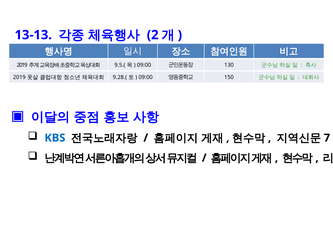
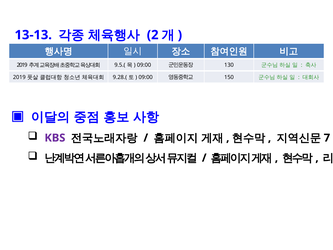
KBS colour: blue -> purple (55, 138)
